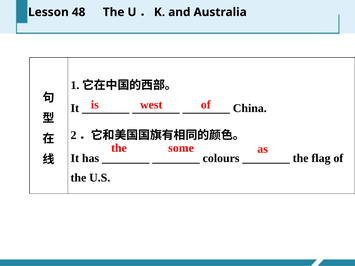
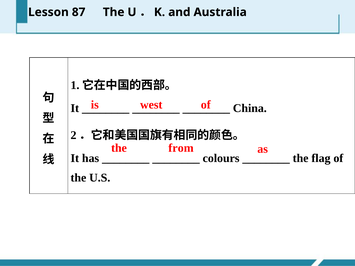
48: 48 -> 87 (79, 12)
some: some -> from (181, 148)
